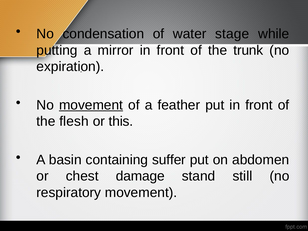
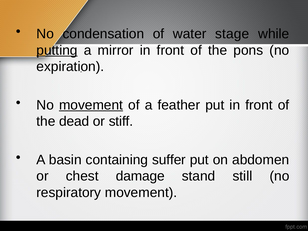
putting underline: none -> present (57, 50)
trunk: trunk -> pons (248, 50)
flesh: flesh -> dead (74, 121)
this: this -> stiff (121, 121)
